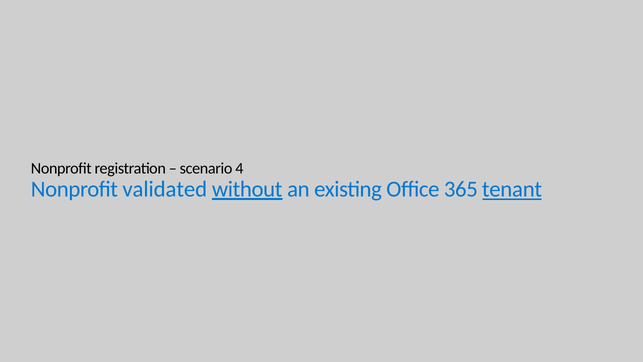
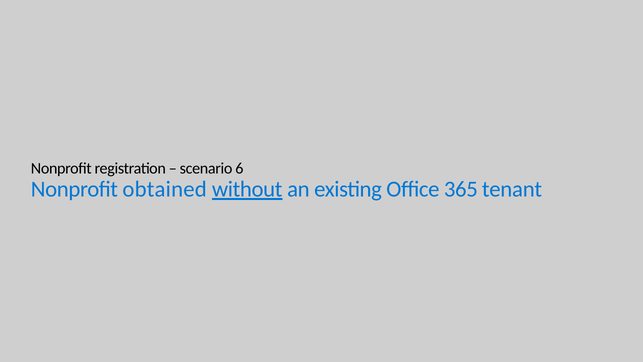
4: 4 -> 6 (239, 168)
validated: validated -> obtained (165, 189)
tenant underline: present -> none (512, 189)
